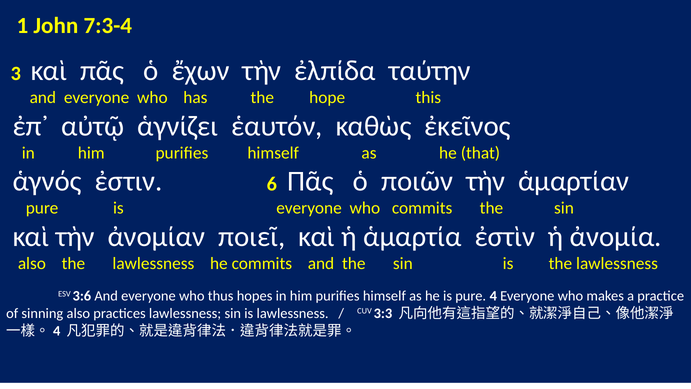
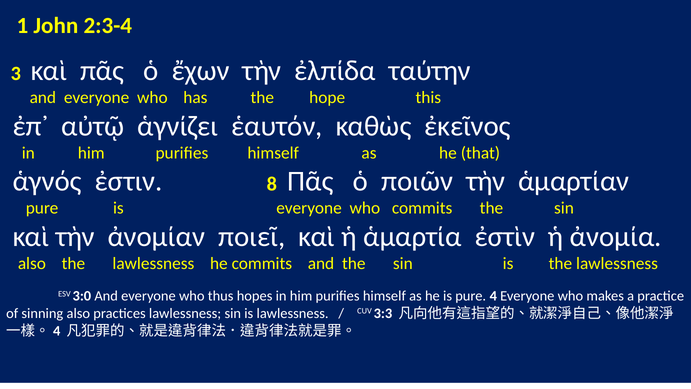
7:3-4: 7:3-4 -> 2:3-4 (108, 25)
6: 6 -> 8 (272, 185)
3:6: 3:6 -> 3:0 (82, 297)
